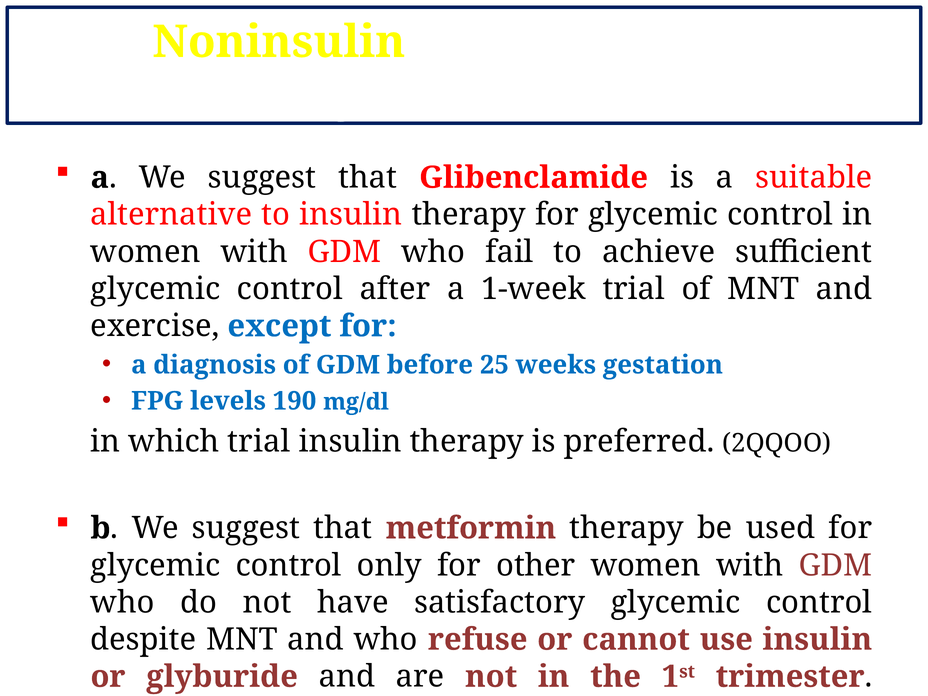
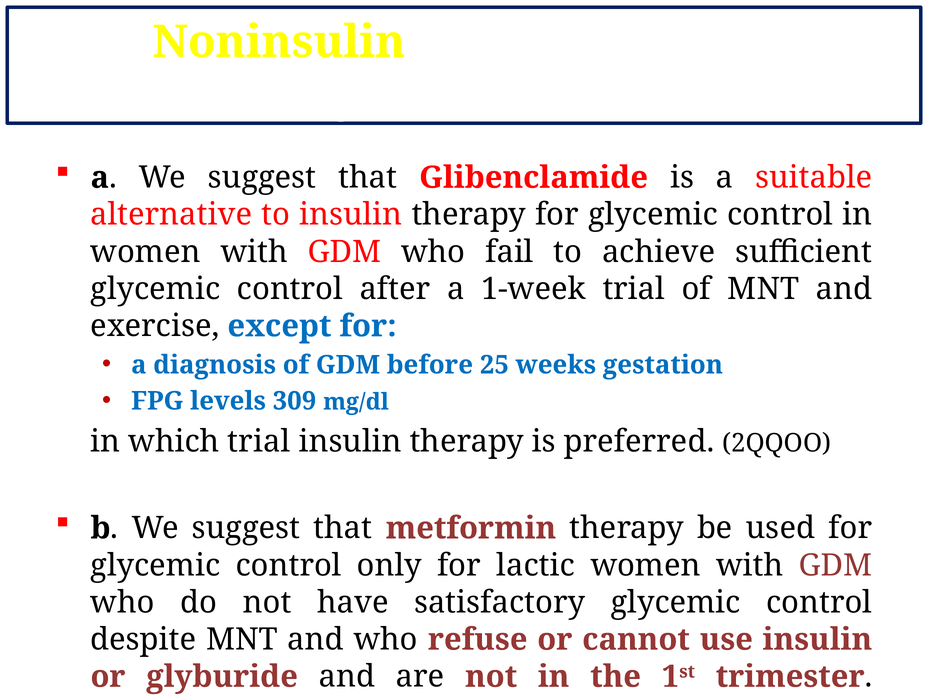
190: 190 -> 309 (294, 401)
other: other -> lactic (536, 565)
